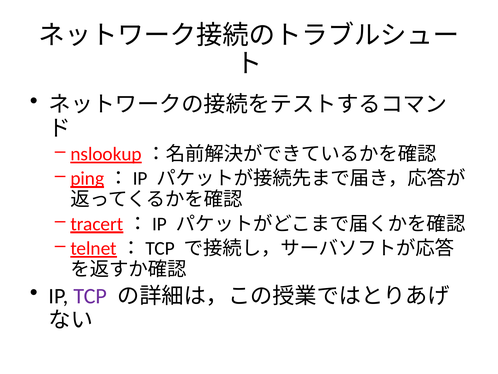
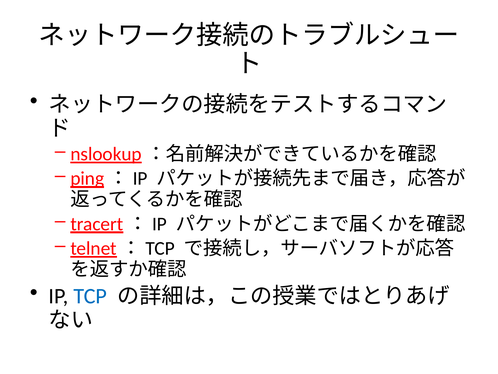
TCP colour: purple -> blue (90, 296)
